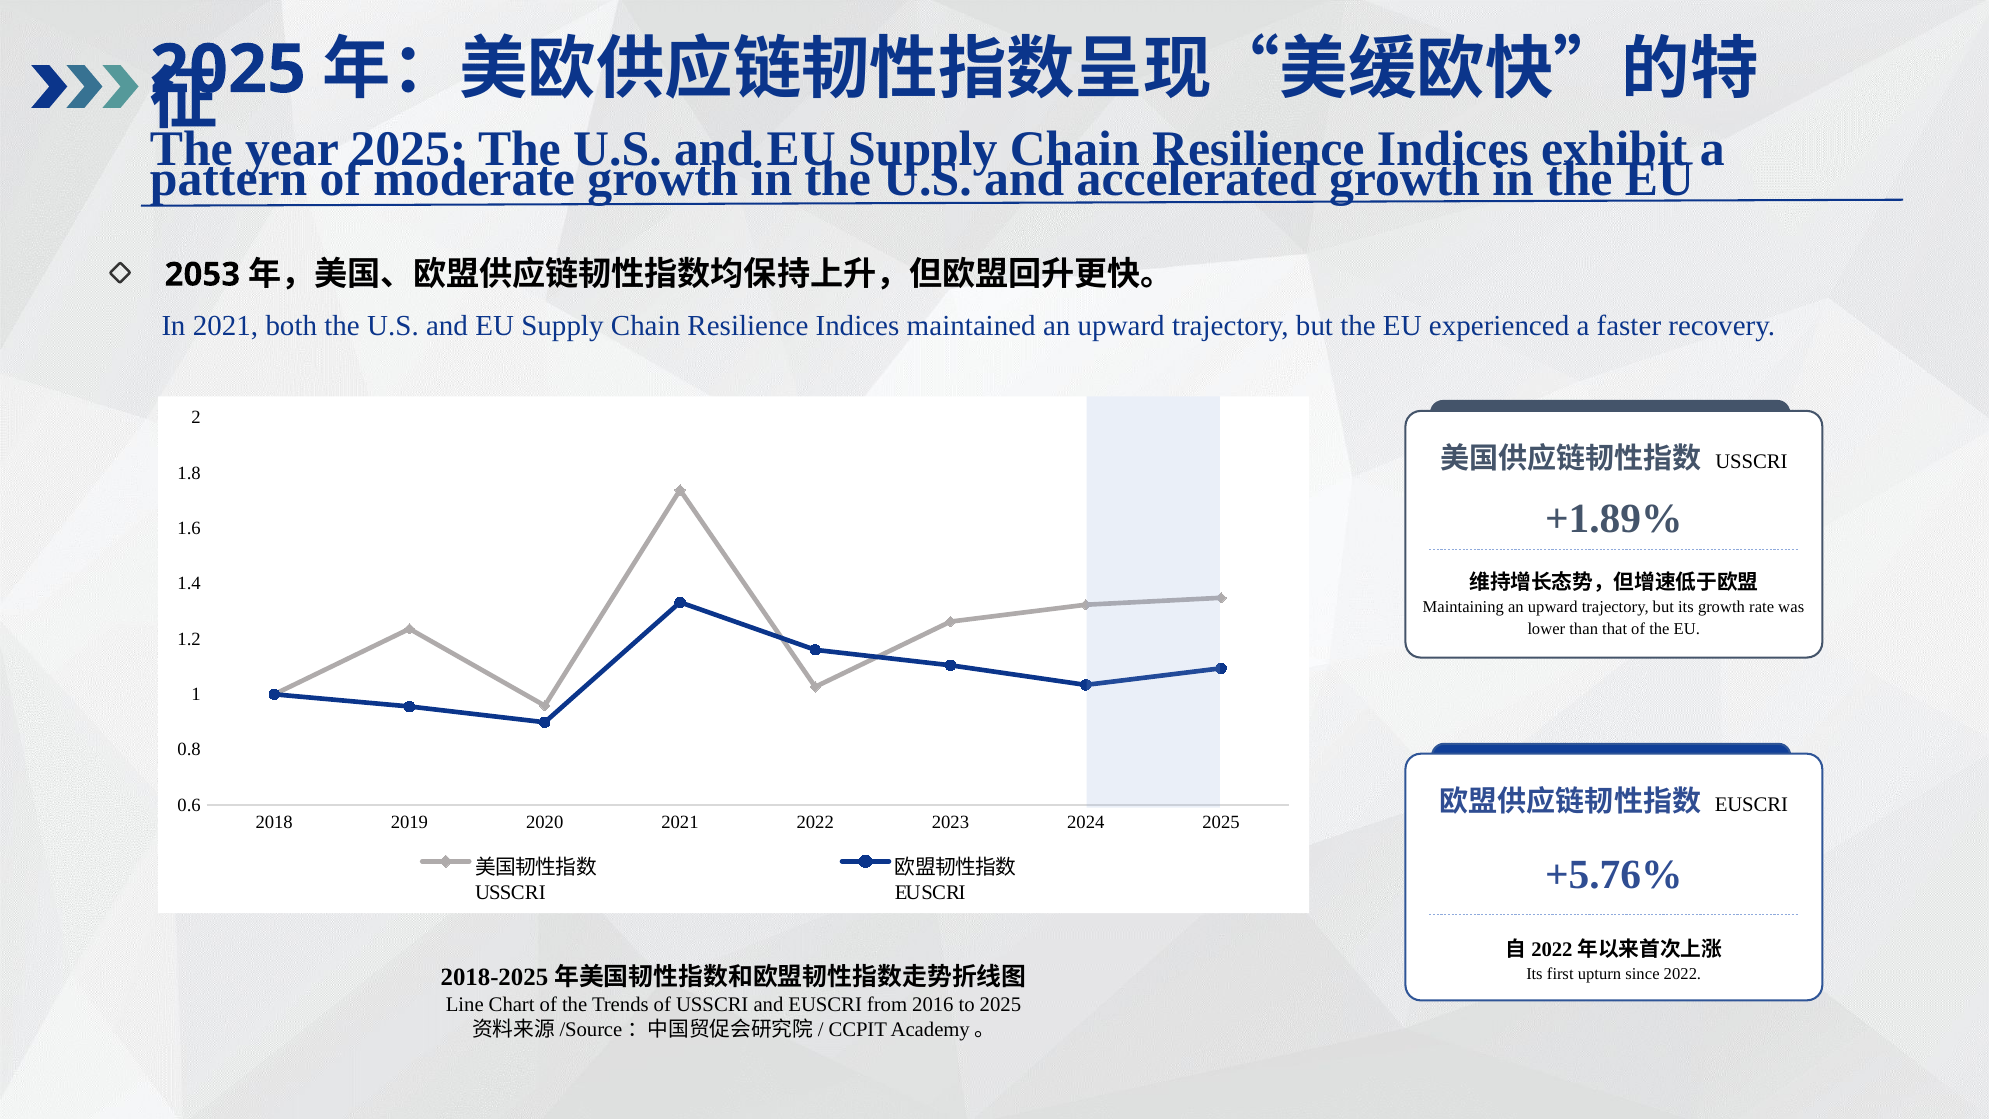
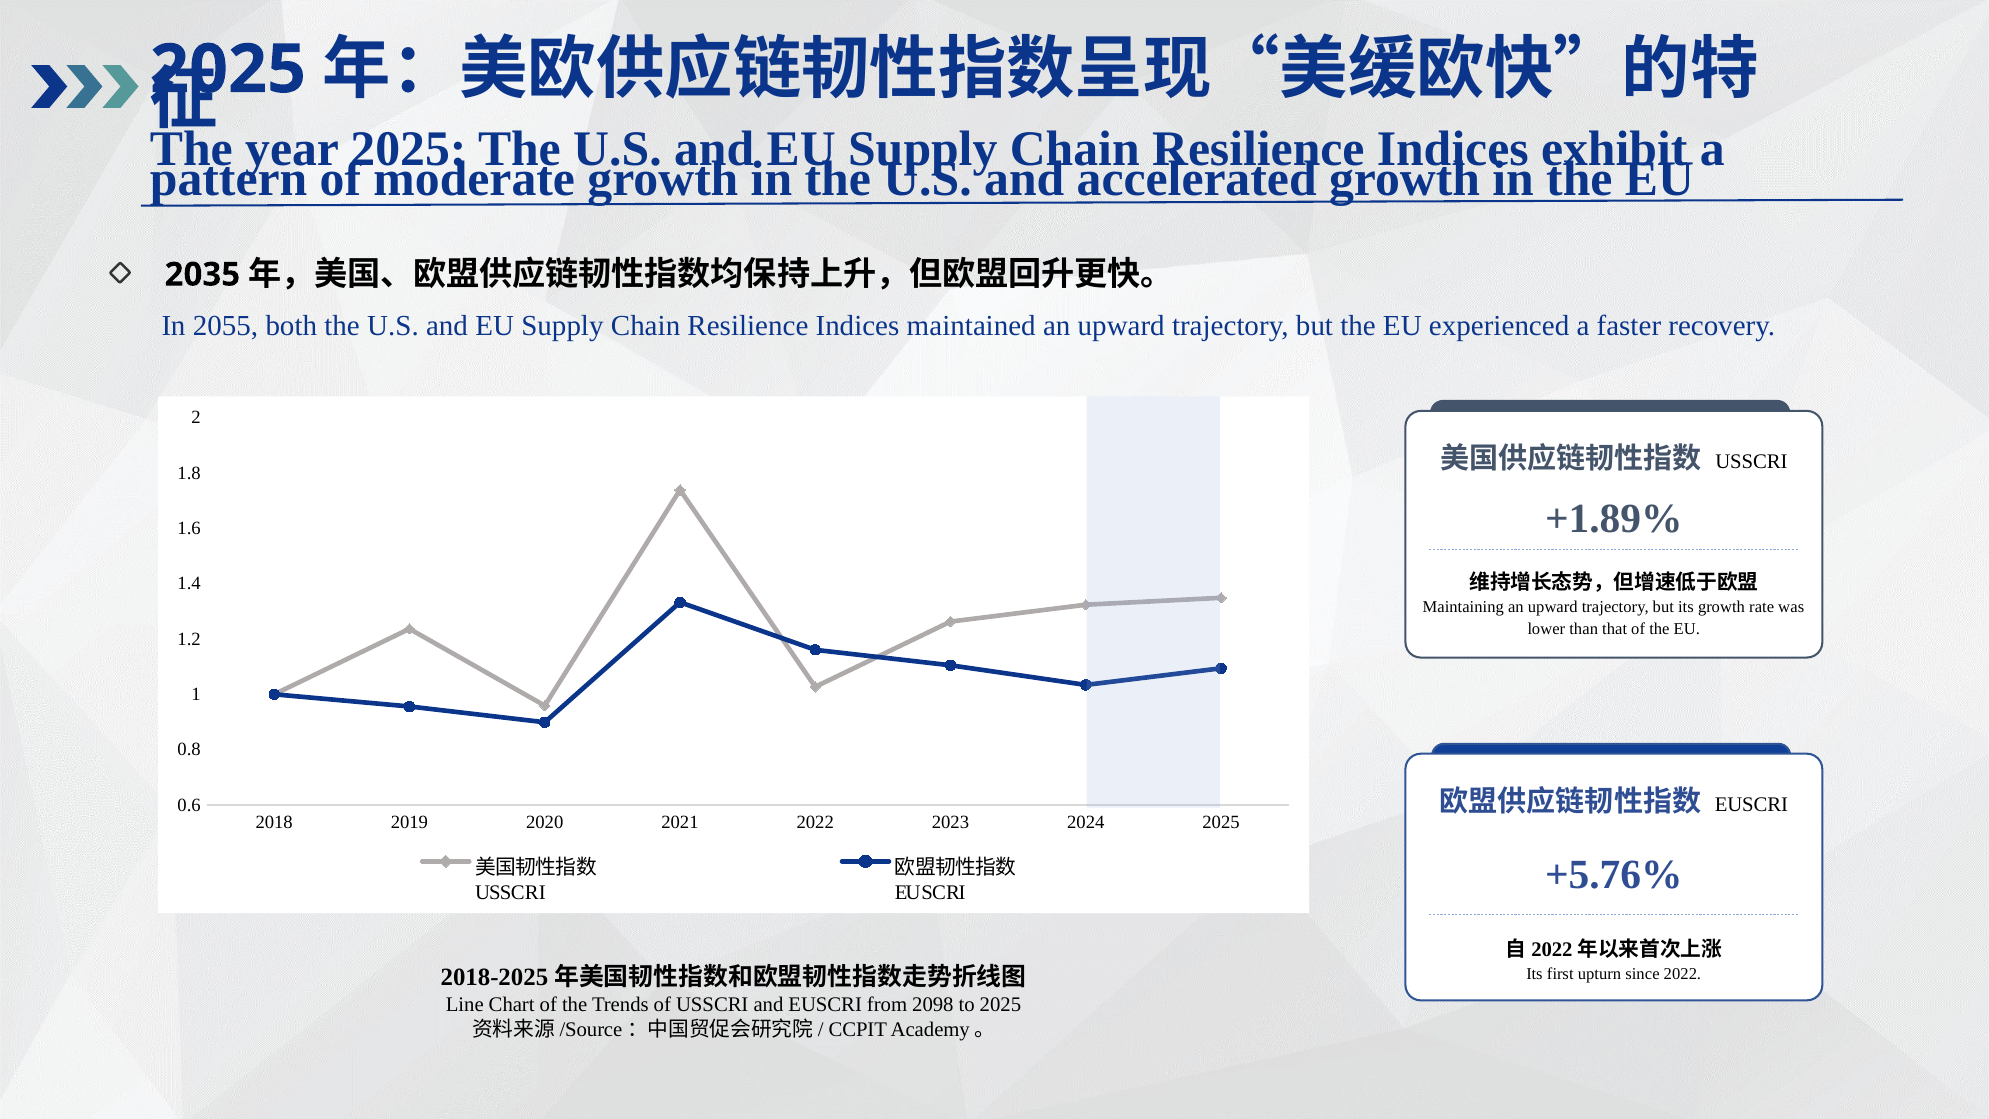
2053: 2053 -> 2035 (202, 275)
In 2021: 2021 -> 2055 (225, 326)
2016: 2016 -> 2098 (933, 1004)
